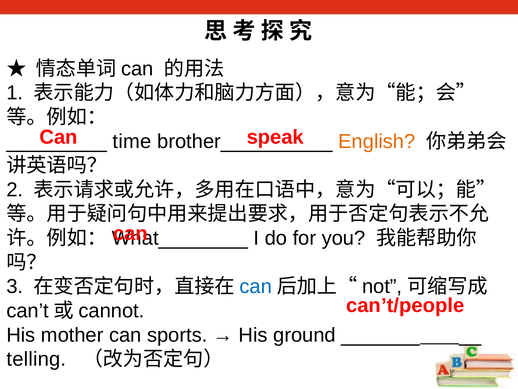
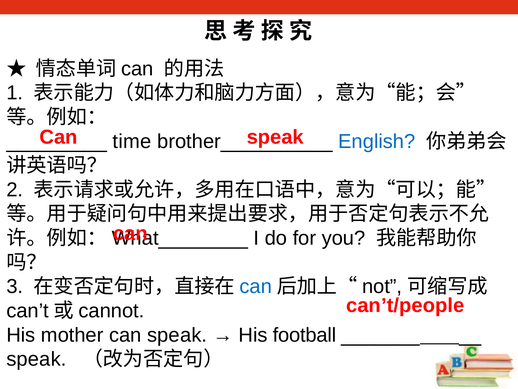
English colour: orange -> blue (377, 141)
can sports: sports -> speak (177, 335)
ground: ground -> football (305, 335)
telling: telling -> speak (36, 359)
